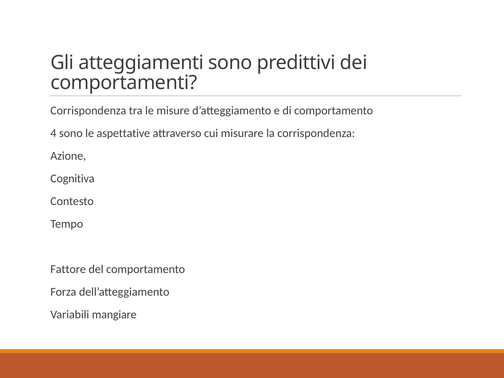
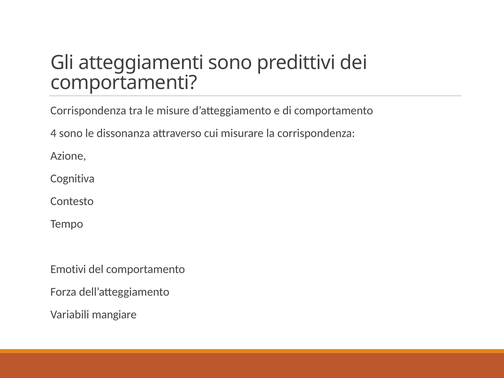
aspettative: aspettative -> dissonanza (123, 133)
Fattore: Fattore -> Emotivi (68, 269)
